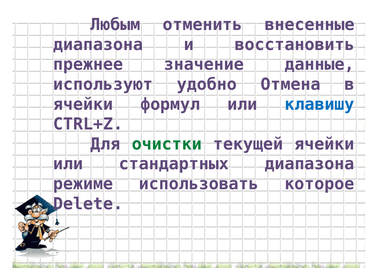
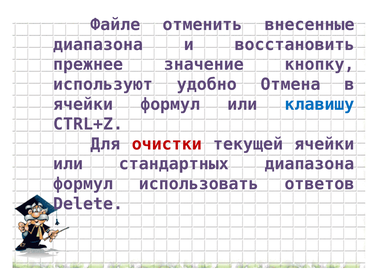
Любым: Любым -> Файле (115, 25)
данные: данные -> кнопку (320, 64)
очистки colour: green -> red (167, 144)
режиме: режиме -> формул (83, 184)
которое: которое -> ответов (319, 184)
